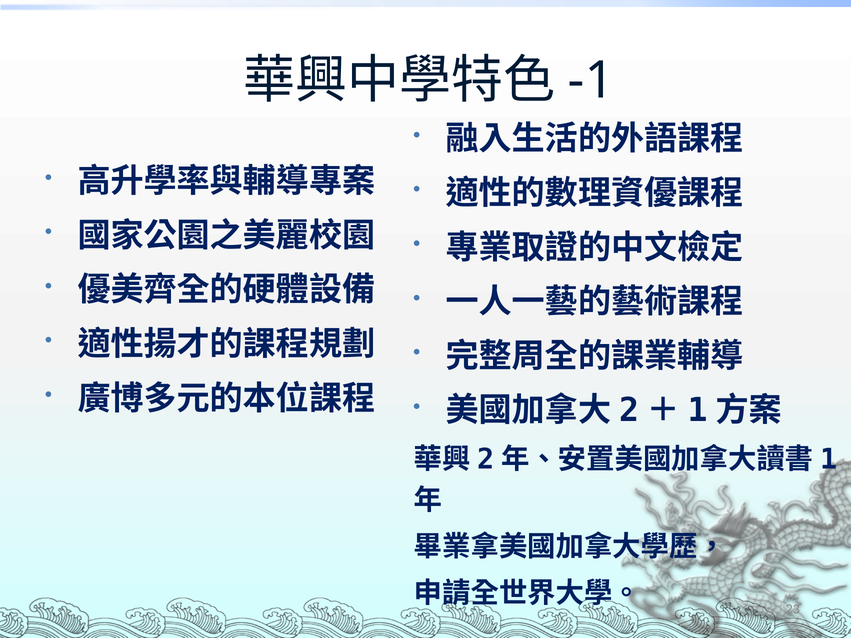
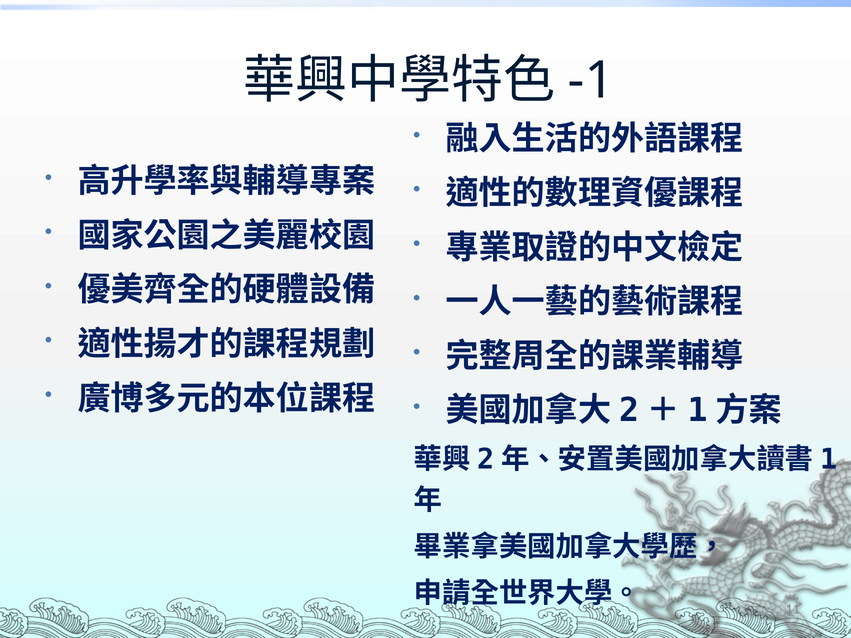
23: 23 -> 11 (793, 609)
